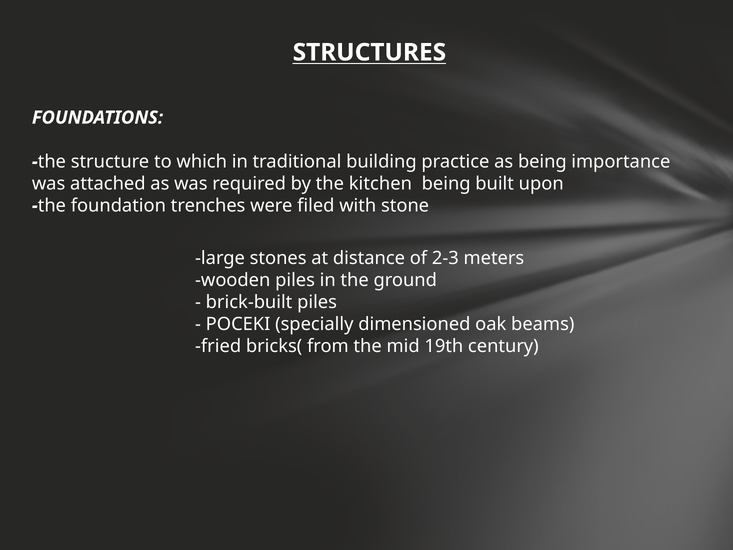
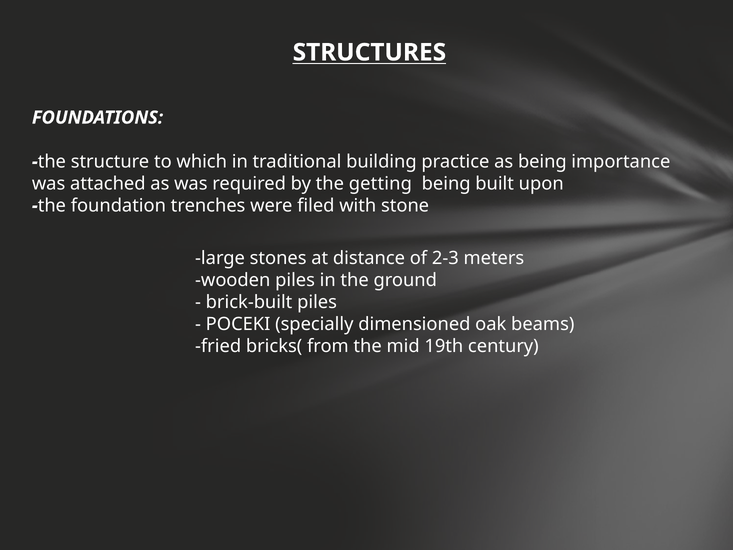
kitchen: kitchen -> getting (380, 184)
